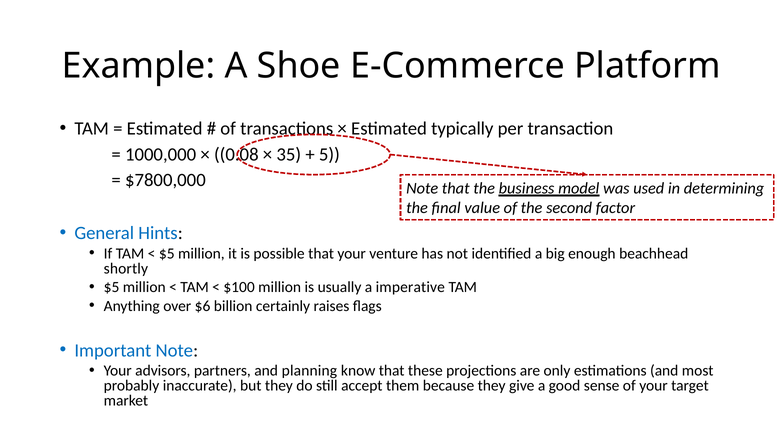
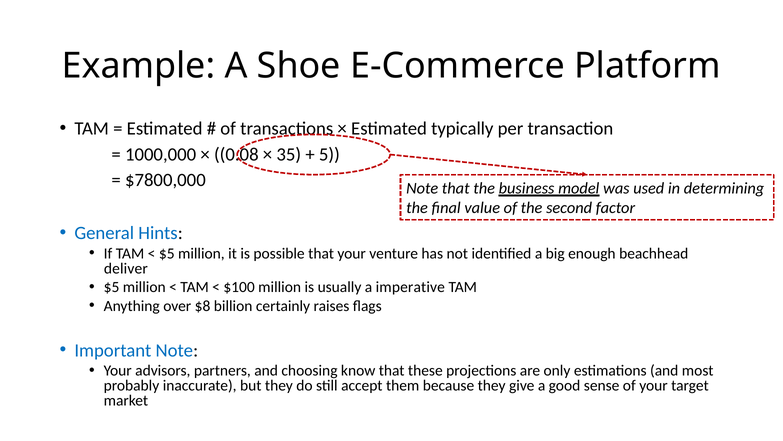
shortly: shortly -> deliver (126, 268)
$6: $6 -> $8 (203, 306)
planning: planning -> choosing (309, 370)
